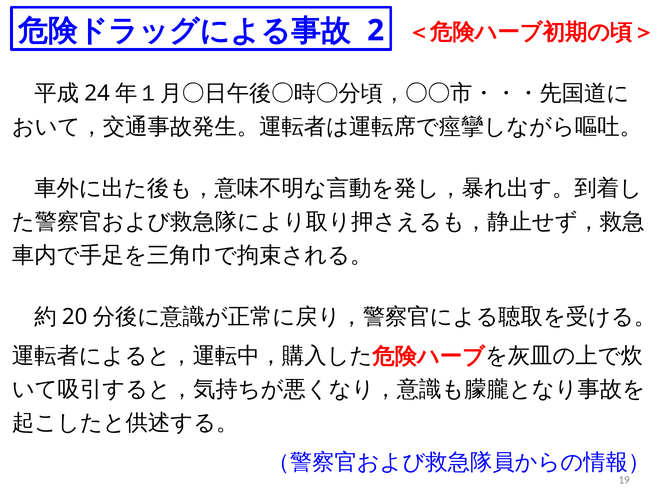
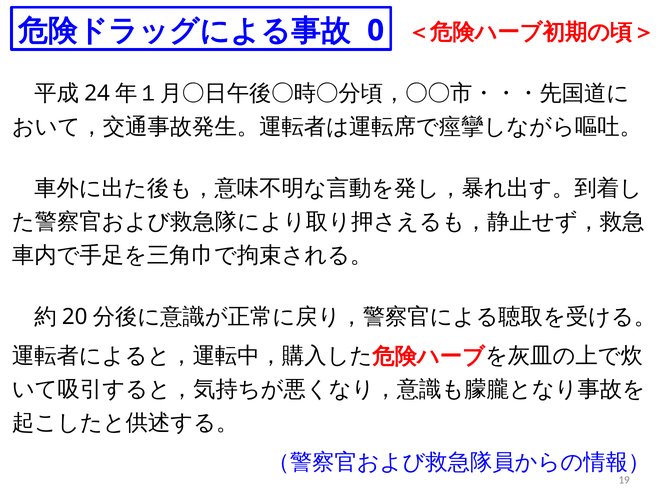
2: 2 -> 0 (376, 30)
